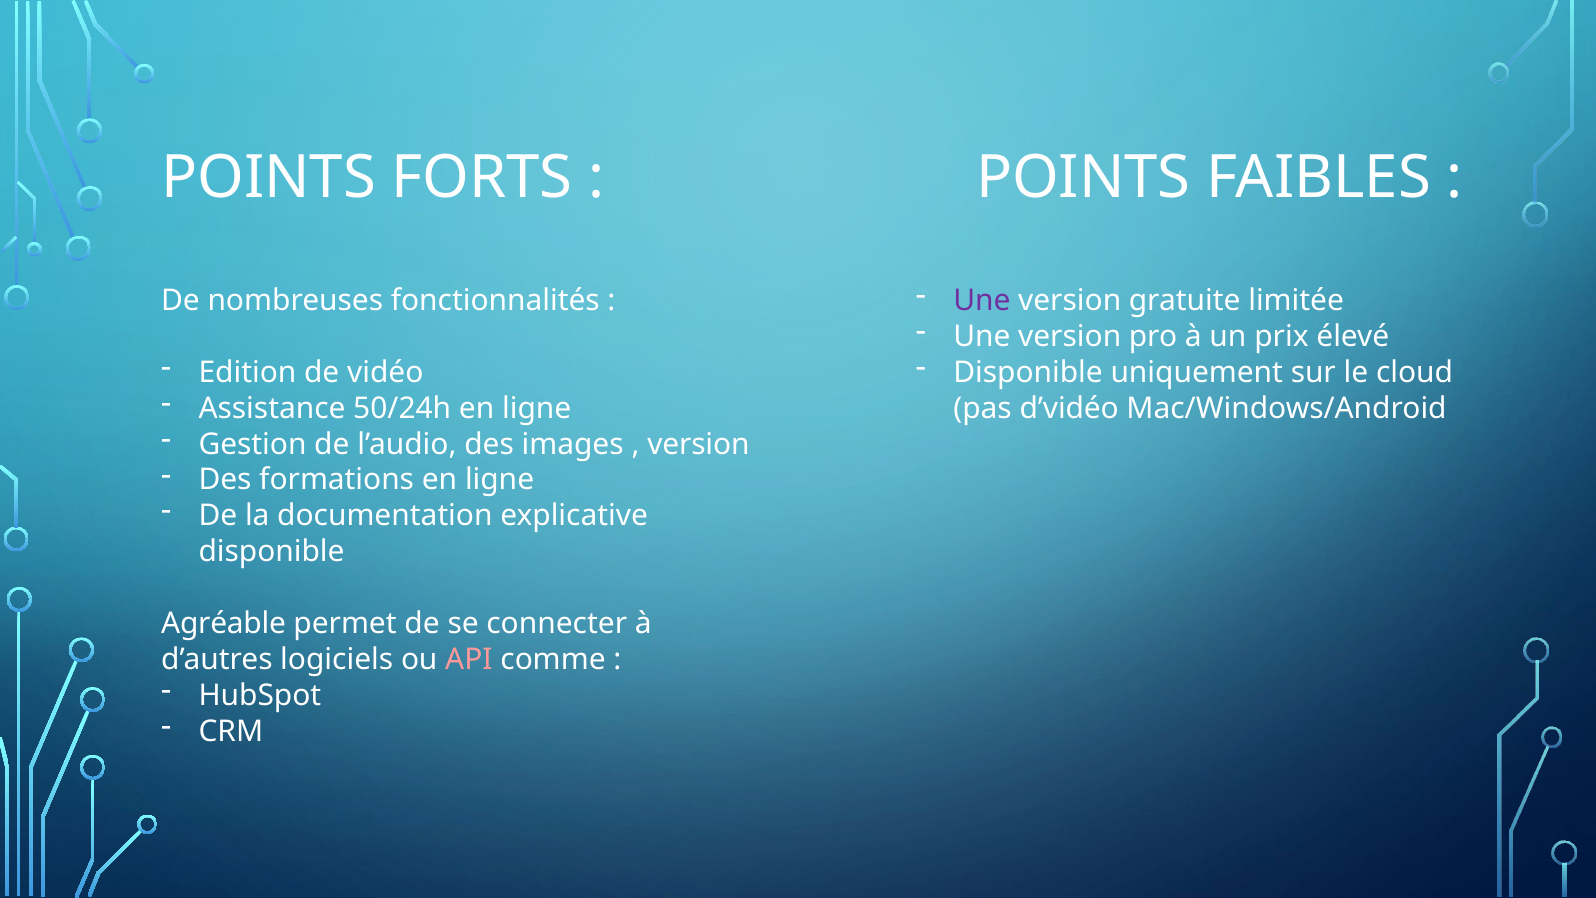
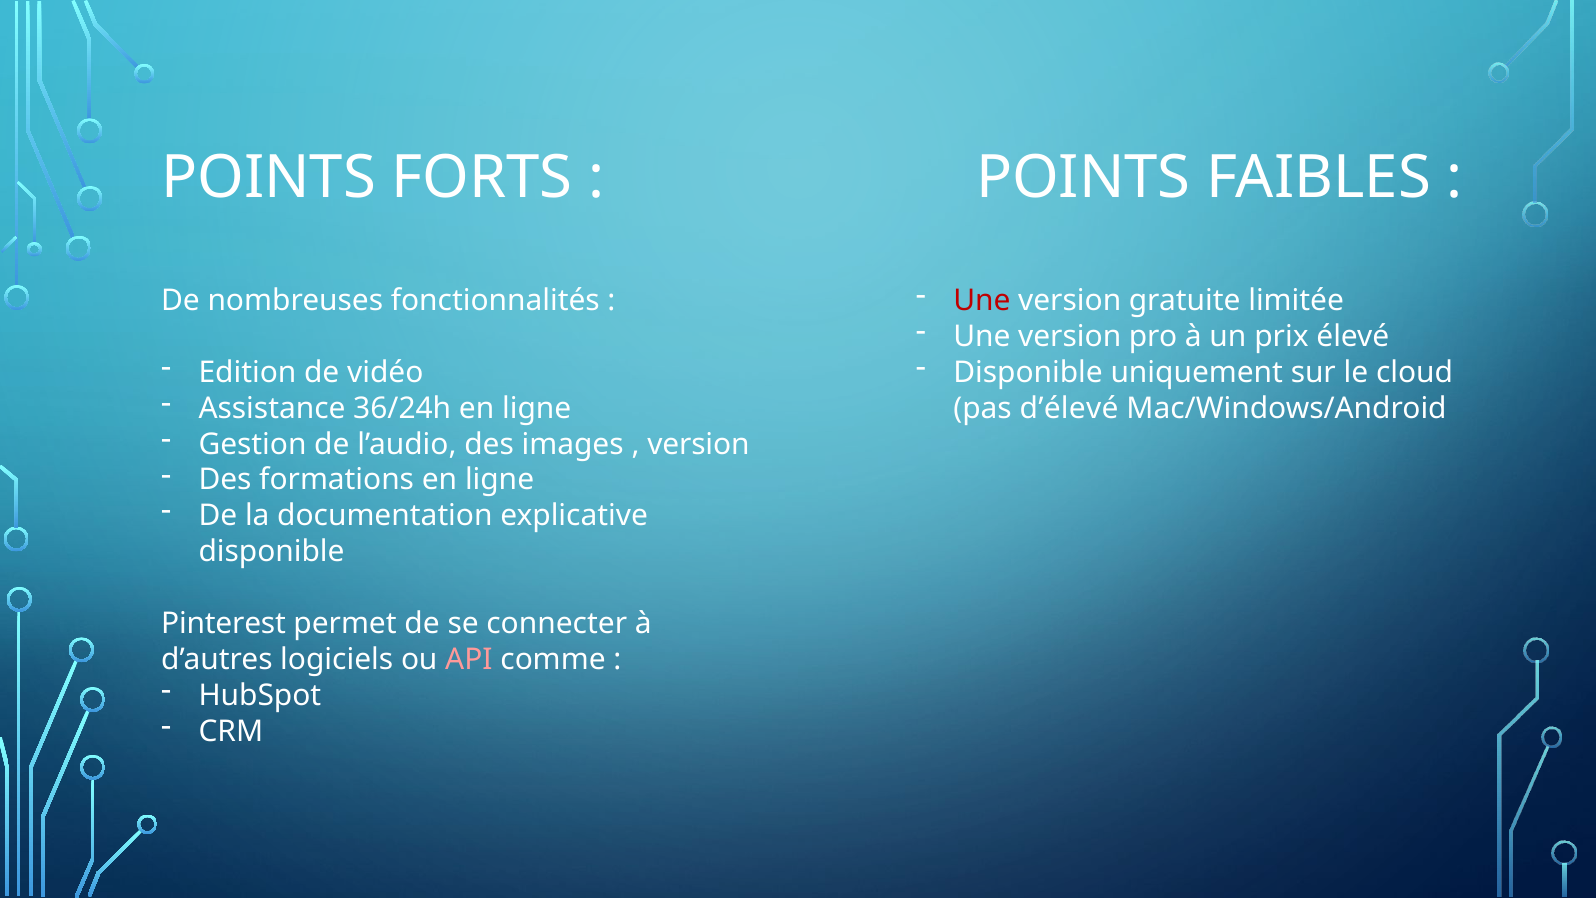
Une colour: purple -> red (982, 300)
50/24h: 50/24h -> 36/24h (402, 408)
d’vidéo: d’vidéo -> d’élevé (1069, 408)
Agréable: Agréable -> Pinterest (224, 624)
